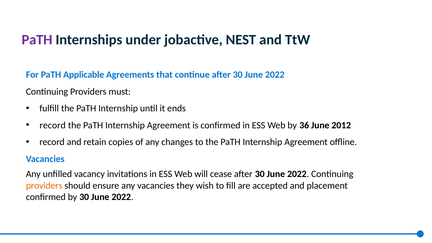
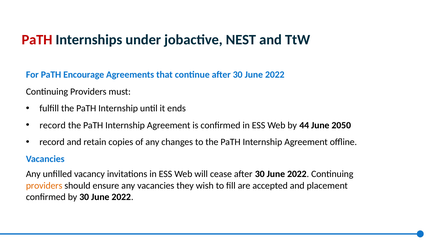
PaTH colour: purple -> red (37, 40)
Applicable: Applicable -> Encourage (84, 75)
36: 36 -> 44 (304, 125)
2012: 2012 -> 2050 (341, 125)
